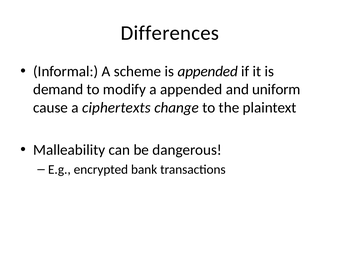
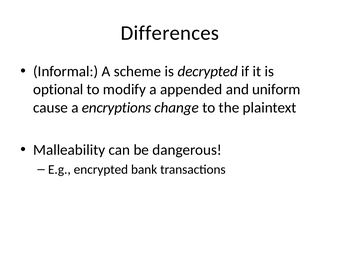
is appended: appended -> decrypted (208, 71)
demand: demand -> optional (58, 89)
ciphertexts: ciphertexts -> encryptions (117, 108)
